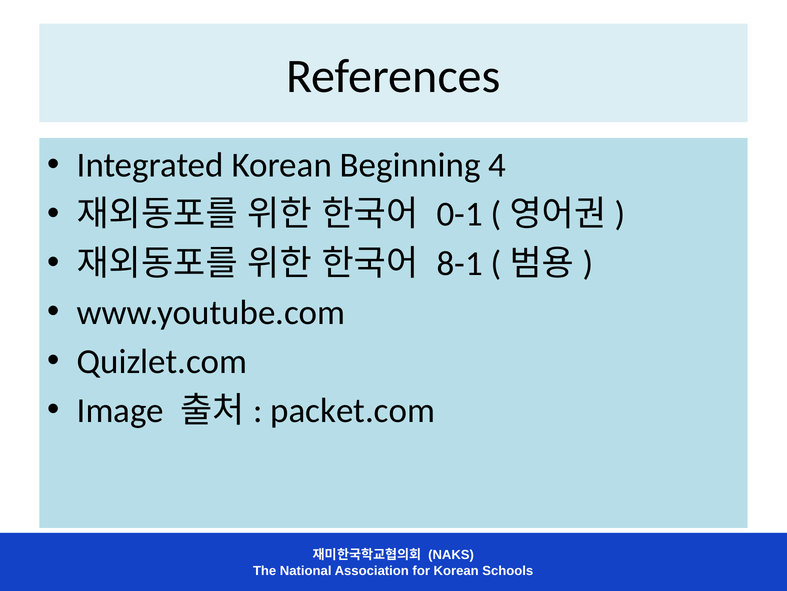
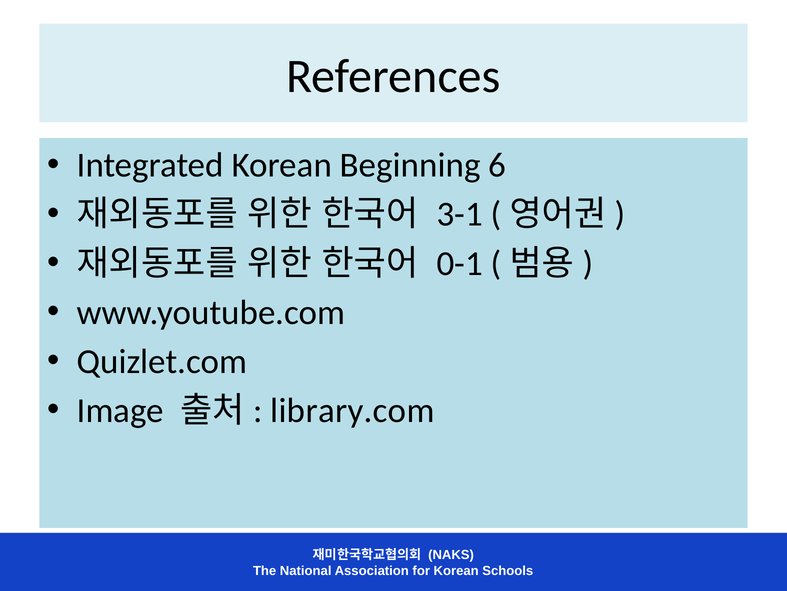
4: 4 -> 6 (497, 165)
0-1: 0-1 -> 3-1 (460, 214)
8-1: 8-1 -> 0-1 (460, 263)
packet.com: packet.com -> library.com (352, 410)
